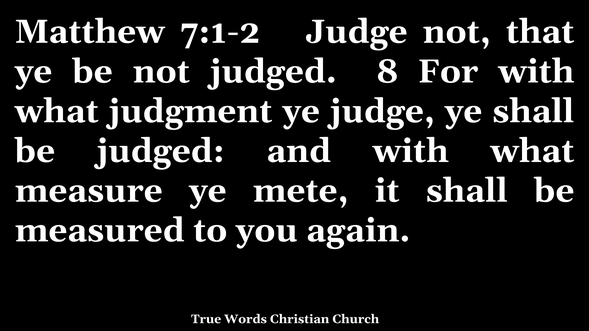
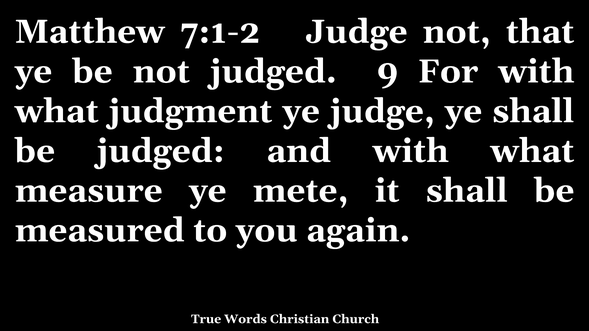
8: 8 -> 9 (387, 72)
